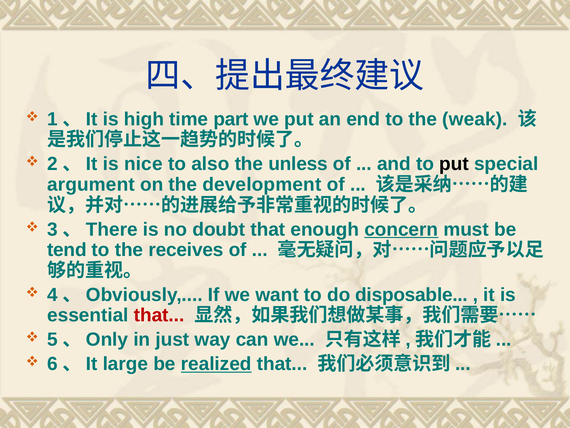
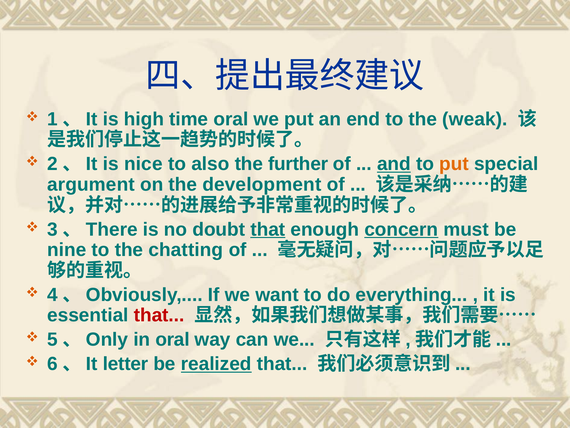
time part: part -> oral (231, 119)
unless: unless -> further (298, 164)
and underline: none -> present (394, 164)
put colour: black -> orange (454, 164)
that underline: none -> present (268, 229)
tend: tend -> nine (67, 250)
receives: receives -> chatting (186, 250)
disposable: disposable -> everything (411, 294)
in just: just -> oral (172, 339)
large: large -> letter (126, 364)
